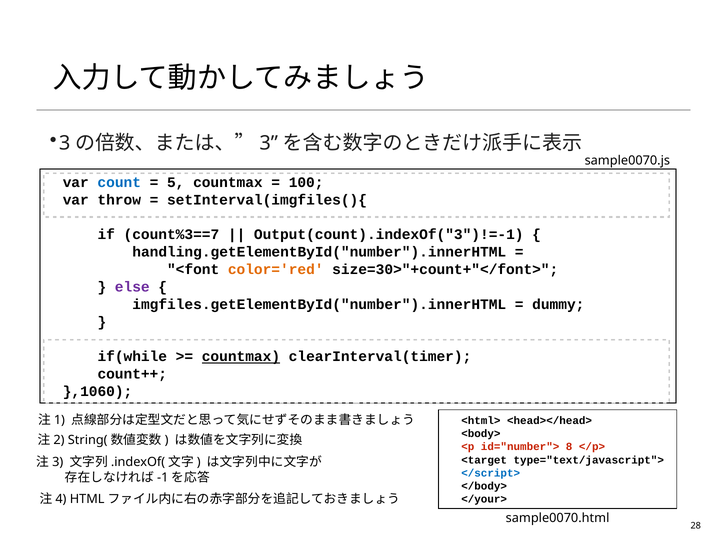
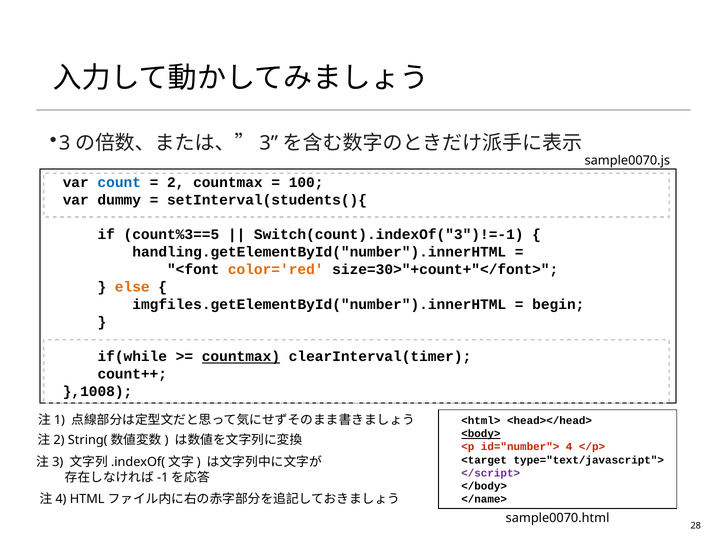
5: 5 -> 2 (176, 182)
throw: throw -> dummy (119, 200)
setInterval(imgfiles(){: setInterval(imgfiles(){ -> setInterval(students(){ (267, 200)
count%3==7: count%3==7 -> count%3==5 (171, 235)
Output(count).indexOf("3")!=-1: Output(count).indexOf("3")!=-1 -> Switch(count).indexOf("3")!=-1 (389, 235)
else colour: purple -> orange (132, 287)
dummy: dummy -> begin (558, 305)
},1060: },1060 -> },1008 (98, 392)
<body> underline: none -> present (481, 434)
8: 8 -> 4 (569, 447)
</script> colour: blue -> purple (491, 473)
</your>: </your> -> </name> (484, 499)
